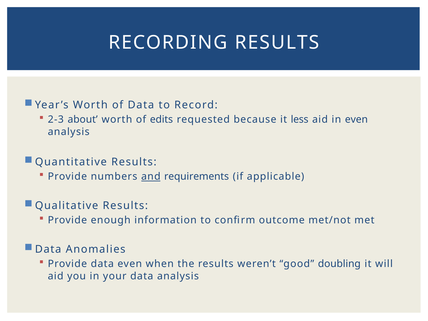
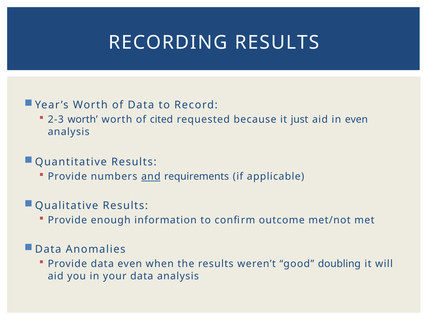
2-3 about: about -> worth (83, 120)
edits: edits -> cited (161, 120)
less: less -> just (300, 120)
